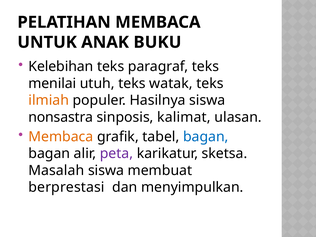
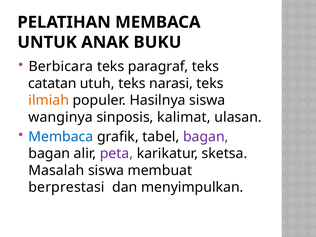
Kelebihan: Kelebihan -> Berbicara (61, 67)
menilai: menilai -> catatan (52, 83)
watak: watak -> narasi (171, 83)
nonsastra: nonsastra -> wanginya (61, 117)
Membaca colour: orange -> blue (61, 137)
bagan colour: blue -> purple (206, 137)
